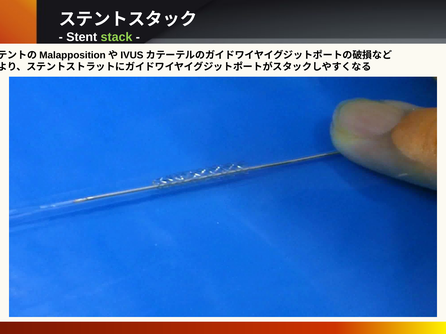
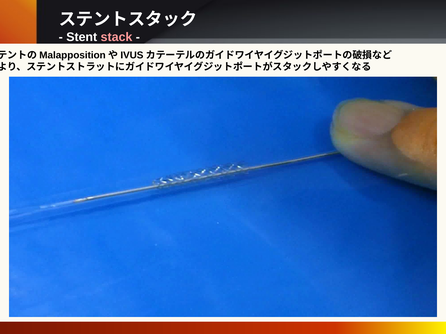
stack colour: light green -> pink (117, 37)
